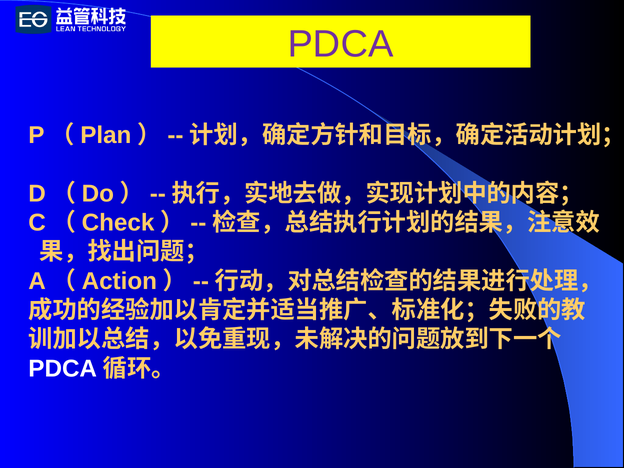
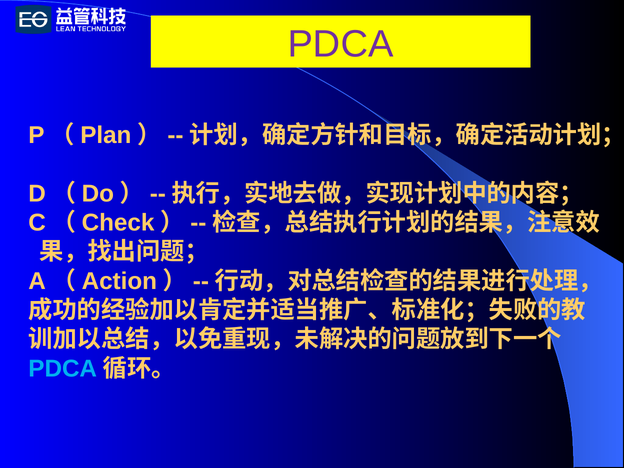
PDCA colour: white -> light blue (63, 369)
